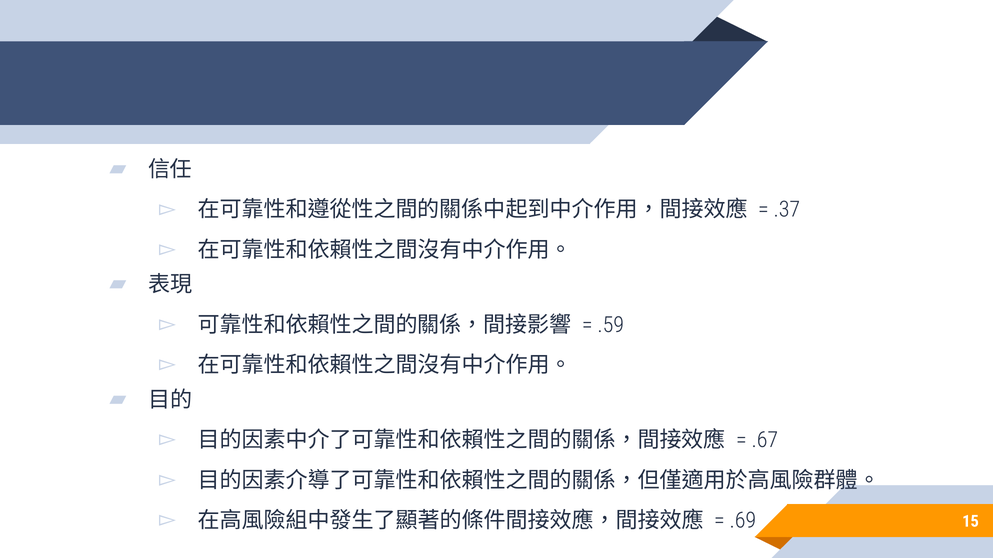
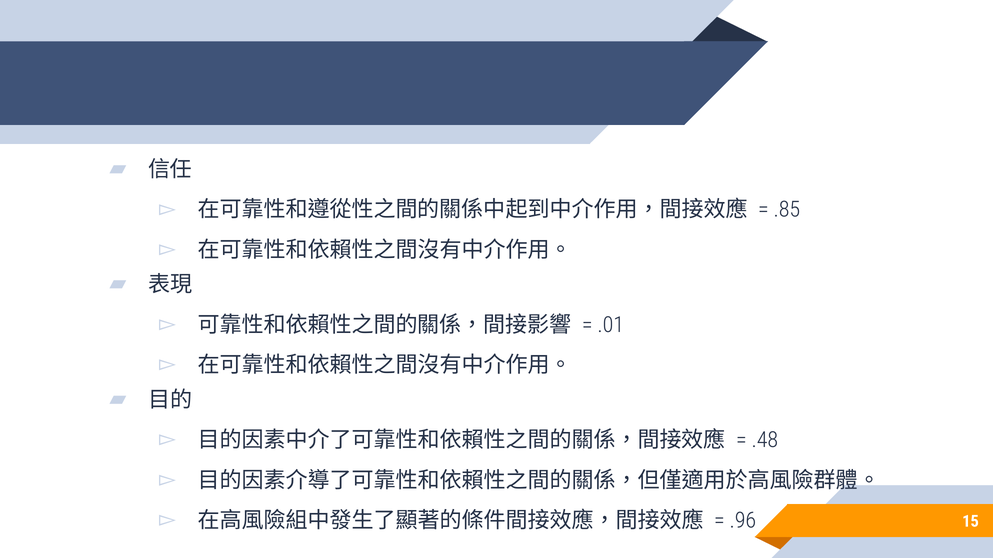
.37: .37 -> .85 (787, 210)
.59: .59 -> .01 (611, 325)
.67: .67 -> .48 (765, 441)
.69: .69 -> .96 (743, 521)
